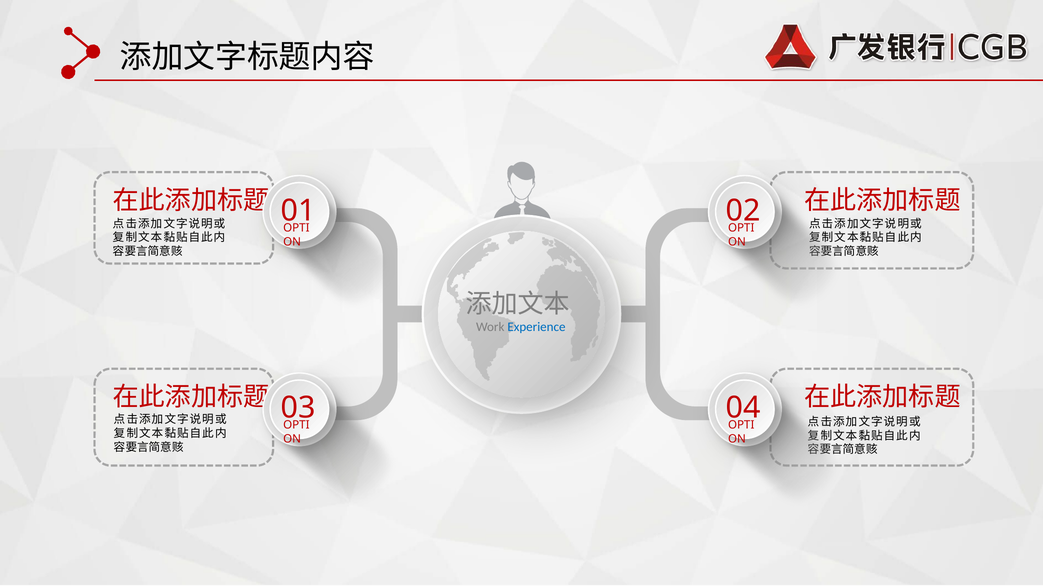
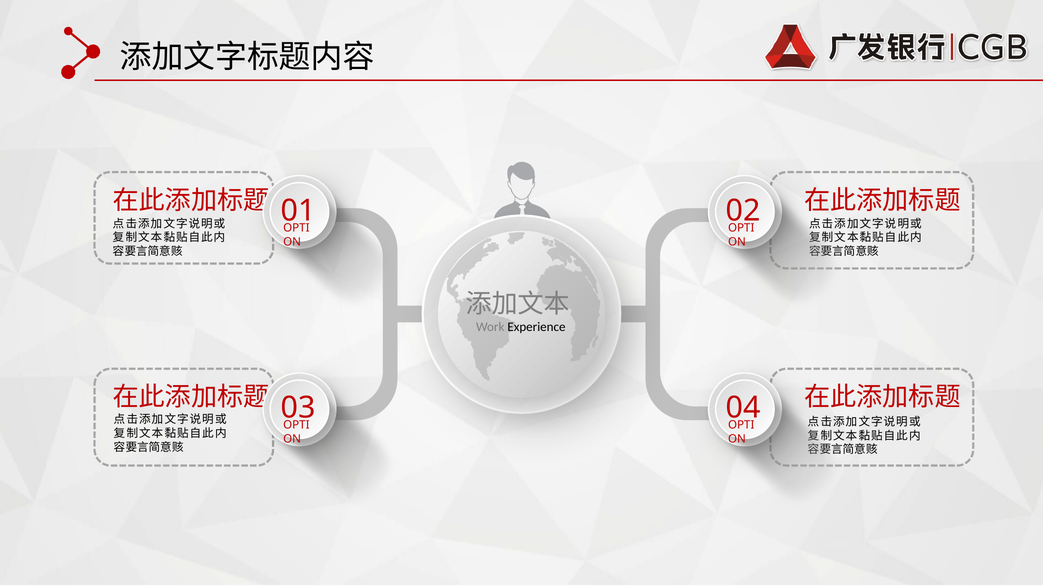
Experience colour: blue -> black (536, 327)
